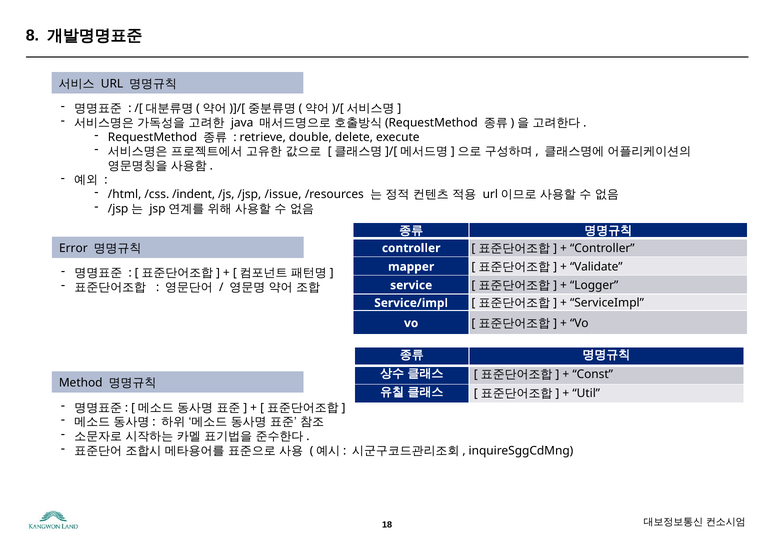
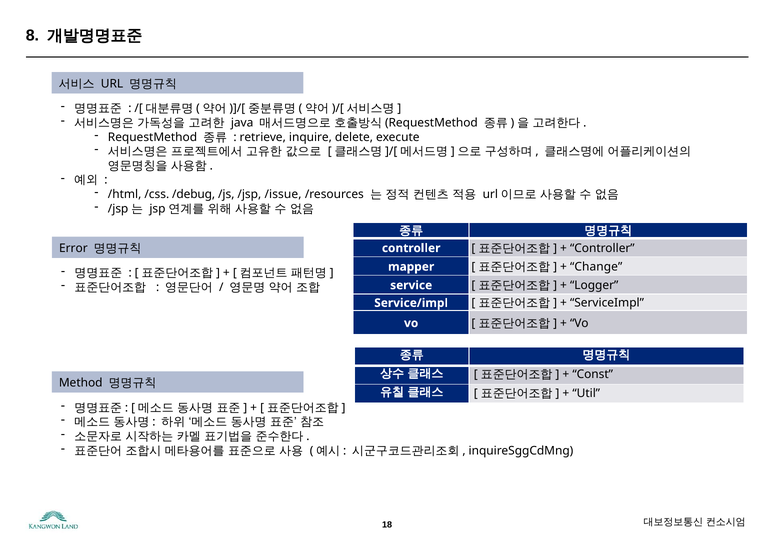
double: double -> inquire (310, 137)
/indent: /indent -> /debug (194, 194)
Validate: Validate -> Change (596, 267)
